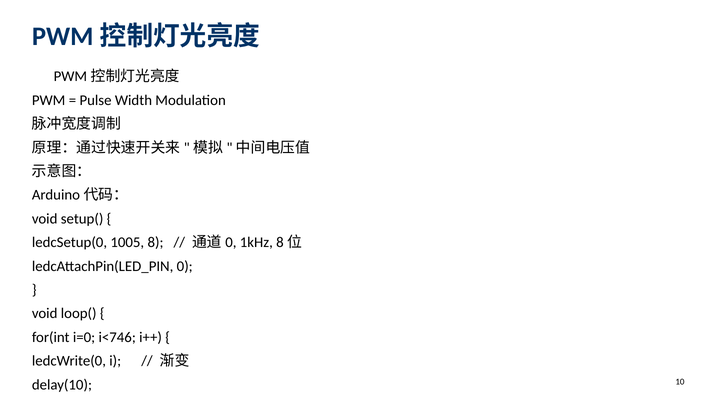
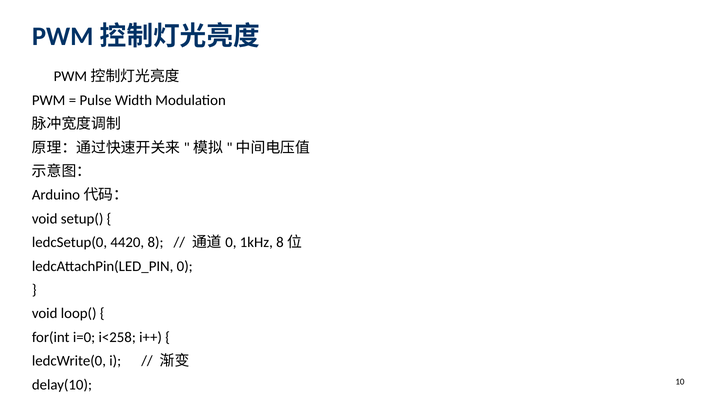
1005: 1005 -> 4420 (127, 242)
i<746: i<746 -> i<258 (117, 337)
